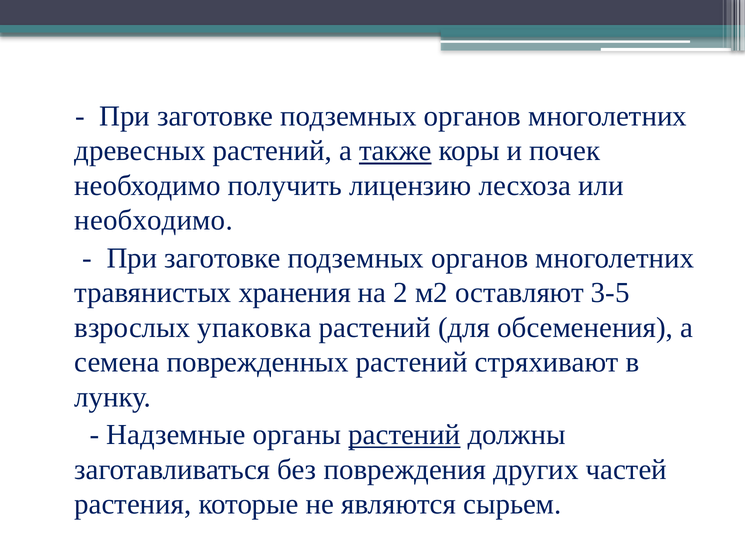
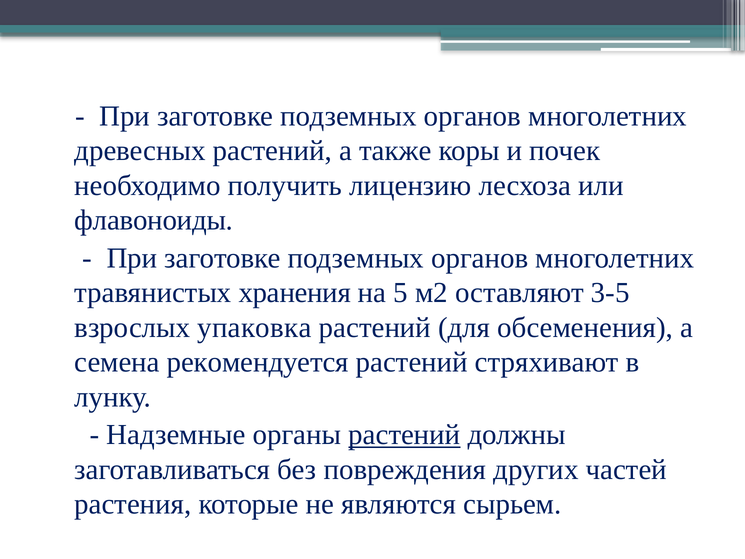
также underline: present -> none (395, 151)
необходимо: необходимо -> флавоноиды (154, 220)
2: 2 -> 5 (401, 293)
поврежденных: поврежденных -> рекомендуется (258, 362)
